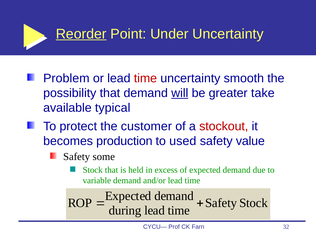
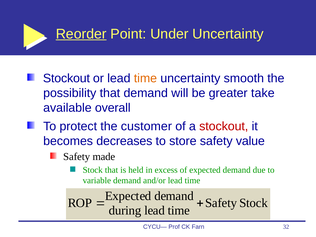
Problem: Problem -> Stockout (66, 78)
time colour: red -> orange (145, 78)
will underline: present -> none (180, 93)
typical: typical -> overall (113, 108)
production: production -> decreases (124, 141)
used: used -> store (183, 141)
some: some -> made (104, 157)
